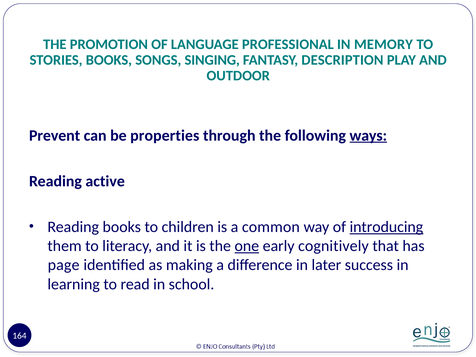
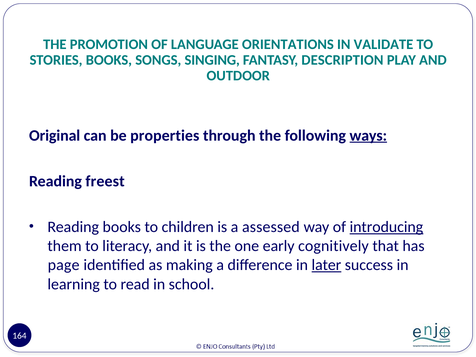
PROFESSIONAL: PROFESSIONAL -> ORIENTATIONS (288, 44)
MEMORY: MEMORY -> VALIDATE (383, 44)
Prevent: Prevent -> Original (55, 135)
active: active -> freest (105, 181)
common: common -> assessed (271, 227)
one underline: present -> none (247, 246)
later underline: none -> present (326, 265)
